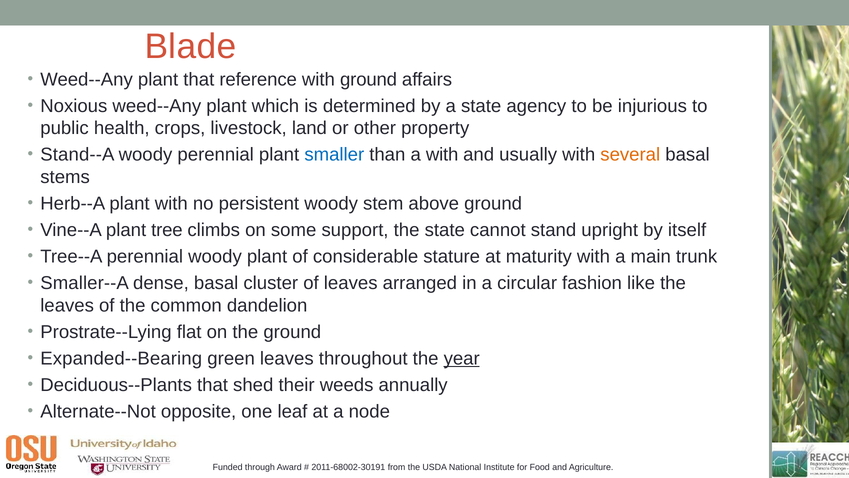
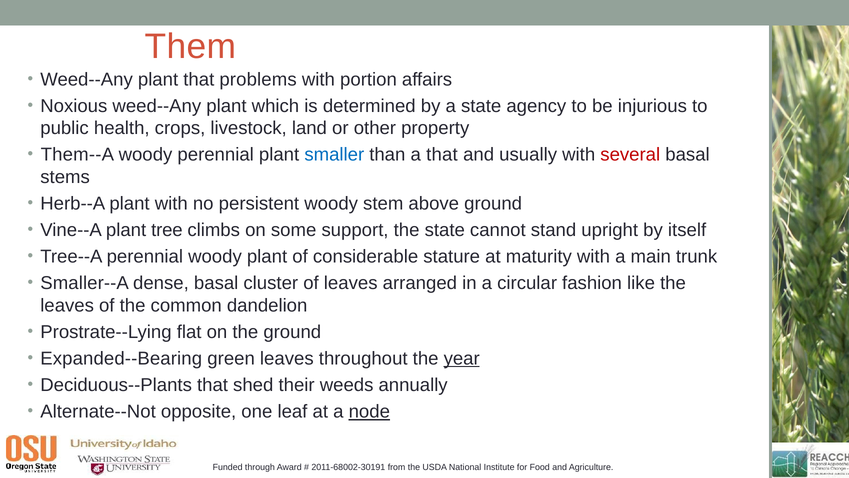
Blade: Blade -> Them (190, 47)
reference: reference -> problems (258, 79)
with ground: ground -> portion (368, 79)
Stand--A: Stand--A -> Them--A (77, 155)
a with: with -> that (442, 155)
several colour: orange -> red (630, 155)
node underline: none -> present (369, 411)
